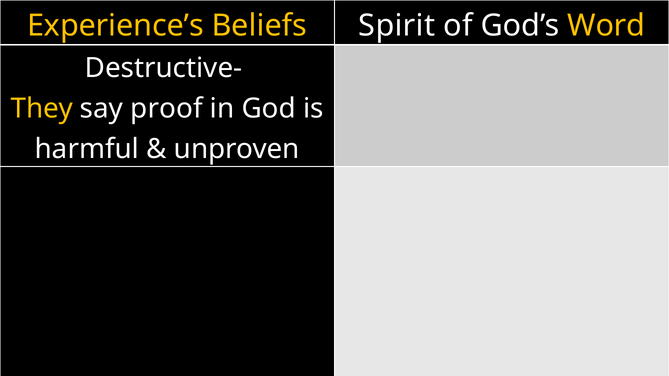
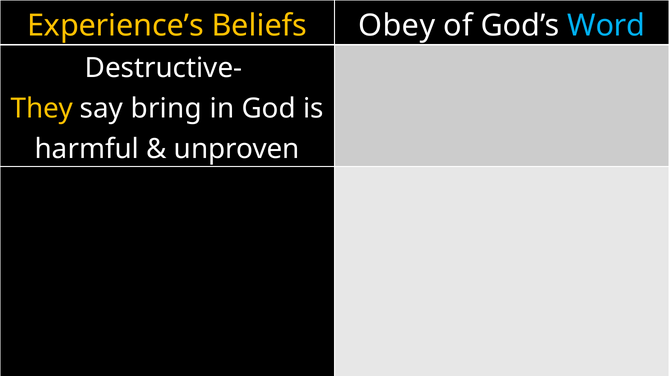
Spirit: Spirit -> Obey (397, 26)
Word colour: yellow -> light blue (606, 26)
proof: proof -> bring (166, 109)
